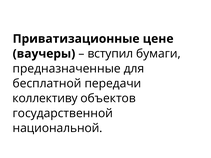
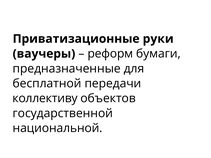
цене: цене -> руки (158, 39)
вступил: вступил -> реформ (110, 54)
